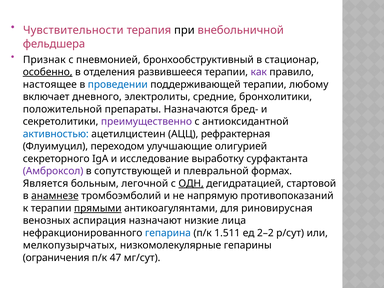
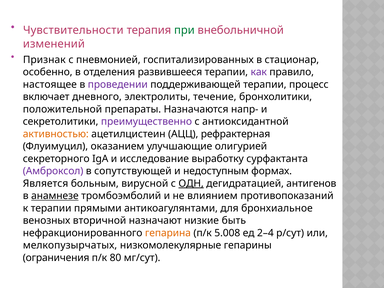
при colour: black -> green (184, 30)
фельдшера: фельдшера -> изменений (54, 44)
бронхообструктивный: бронхообструктивный -> госпитализированных (198, 60)
особенно underline: present -> none (48, 72)
проведении colour: blue -> purple (118, 84)
любому: любому -> процесс (309, 84)
средние: средние -> течение (215, 97)
бред-: бред- -> напр- (245, 109)
активностью colour: blue -> orange (56, 134)
переходом: переходом -> оказанием (117, 146)
плевральной: плевральной -> недоступным (216, 171)
легочной: легочной -> вирусной (145, 183)
стартовой: стартовой -> антигенов (311, 183)
напрямую: напрямую -> влиянием (212, 196)
прямыми underline: present -> none (98, 208)
риновирусная: риновирусная -> бронхиальное (277, 208)
аспирация: аспирация -> вторичной (100, 221)
лица: лица -> быть (234, 221)
гепарина colour: blue -> orange (168, 233)
1.511: 1.511 -> 5.008 (227, 233)
2–2: 2–2 -> 2–4 (265, 233)
47: 47 -> 80 (115, 258)
